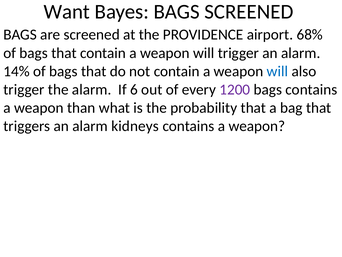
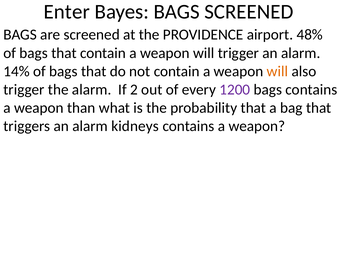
Want: Want -> Enter (67, 12)
68%: 68% -> 48% (310, 35)
will colour: blue -> orange (277, 71)
6: 6 -> 2 (134, 89)
